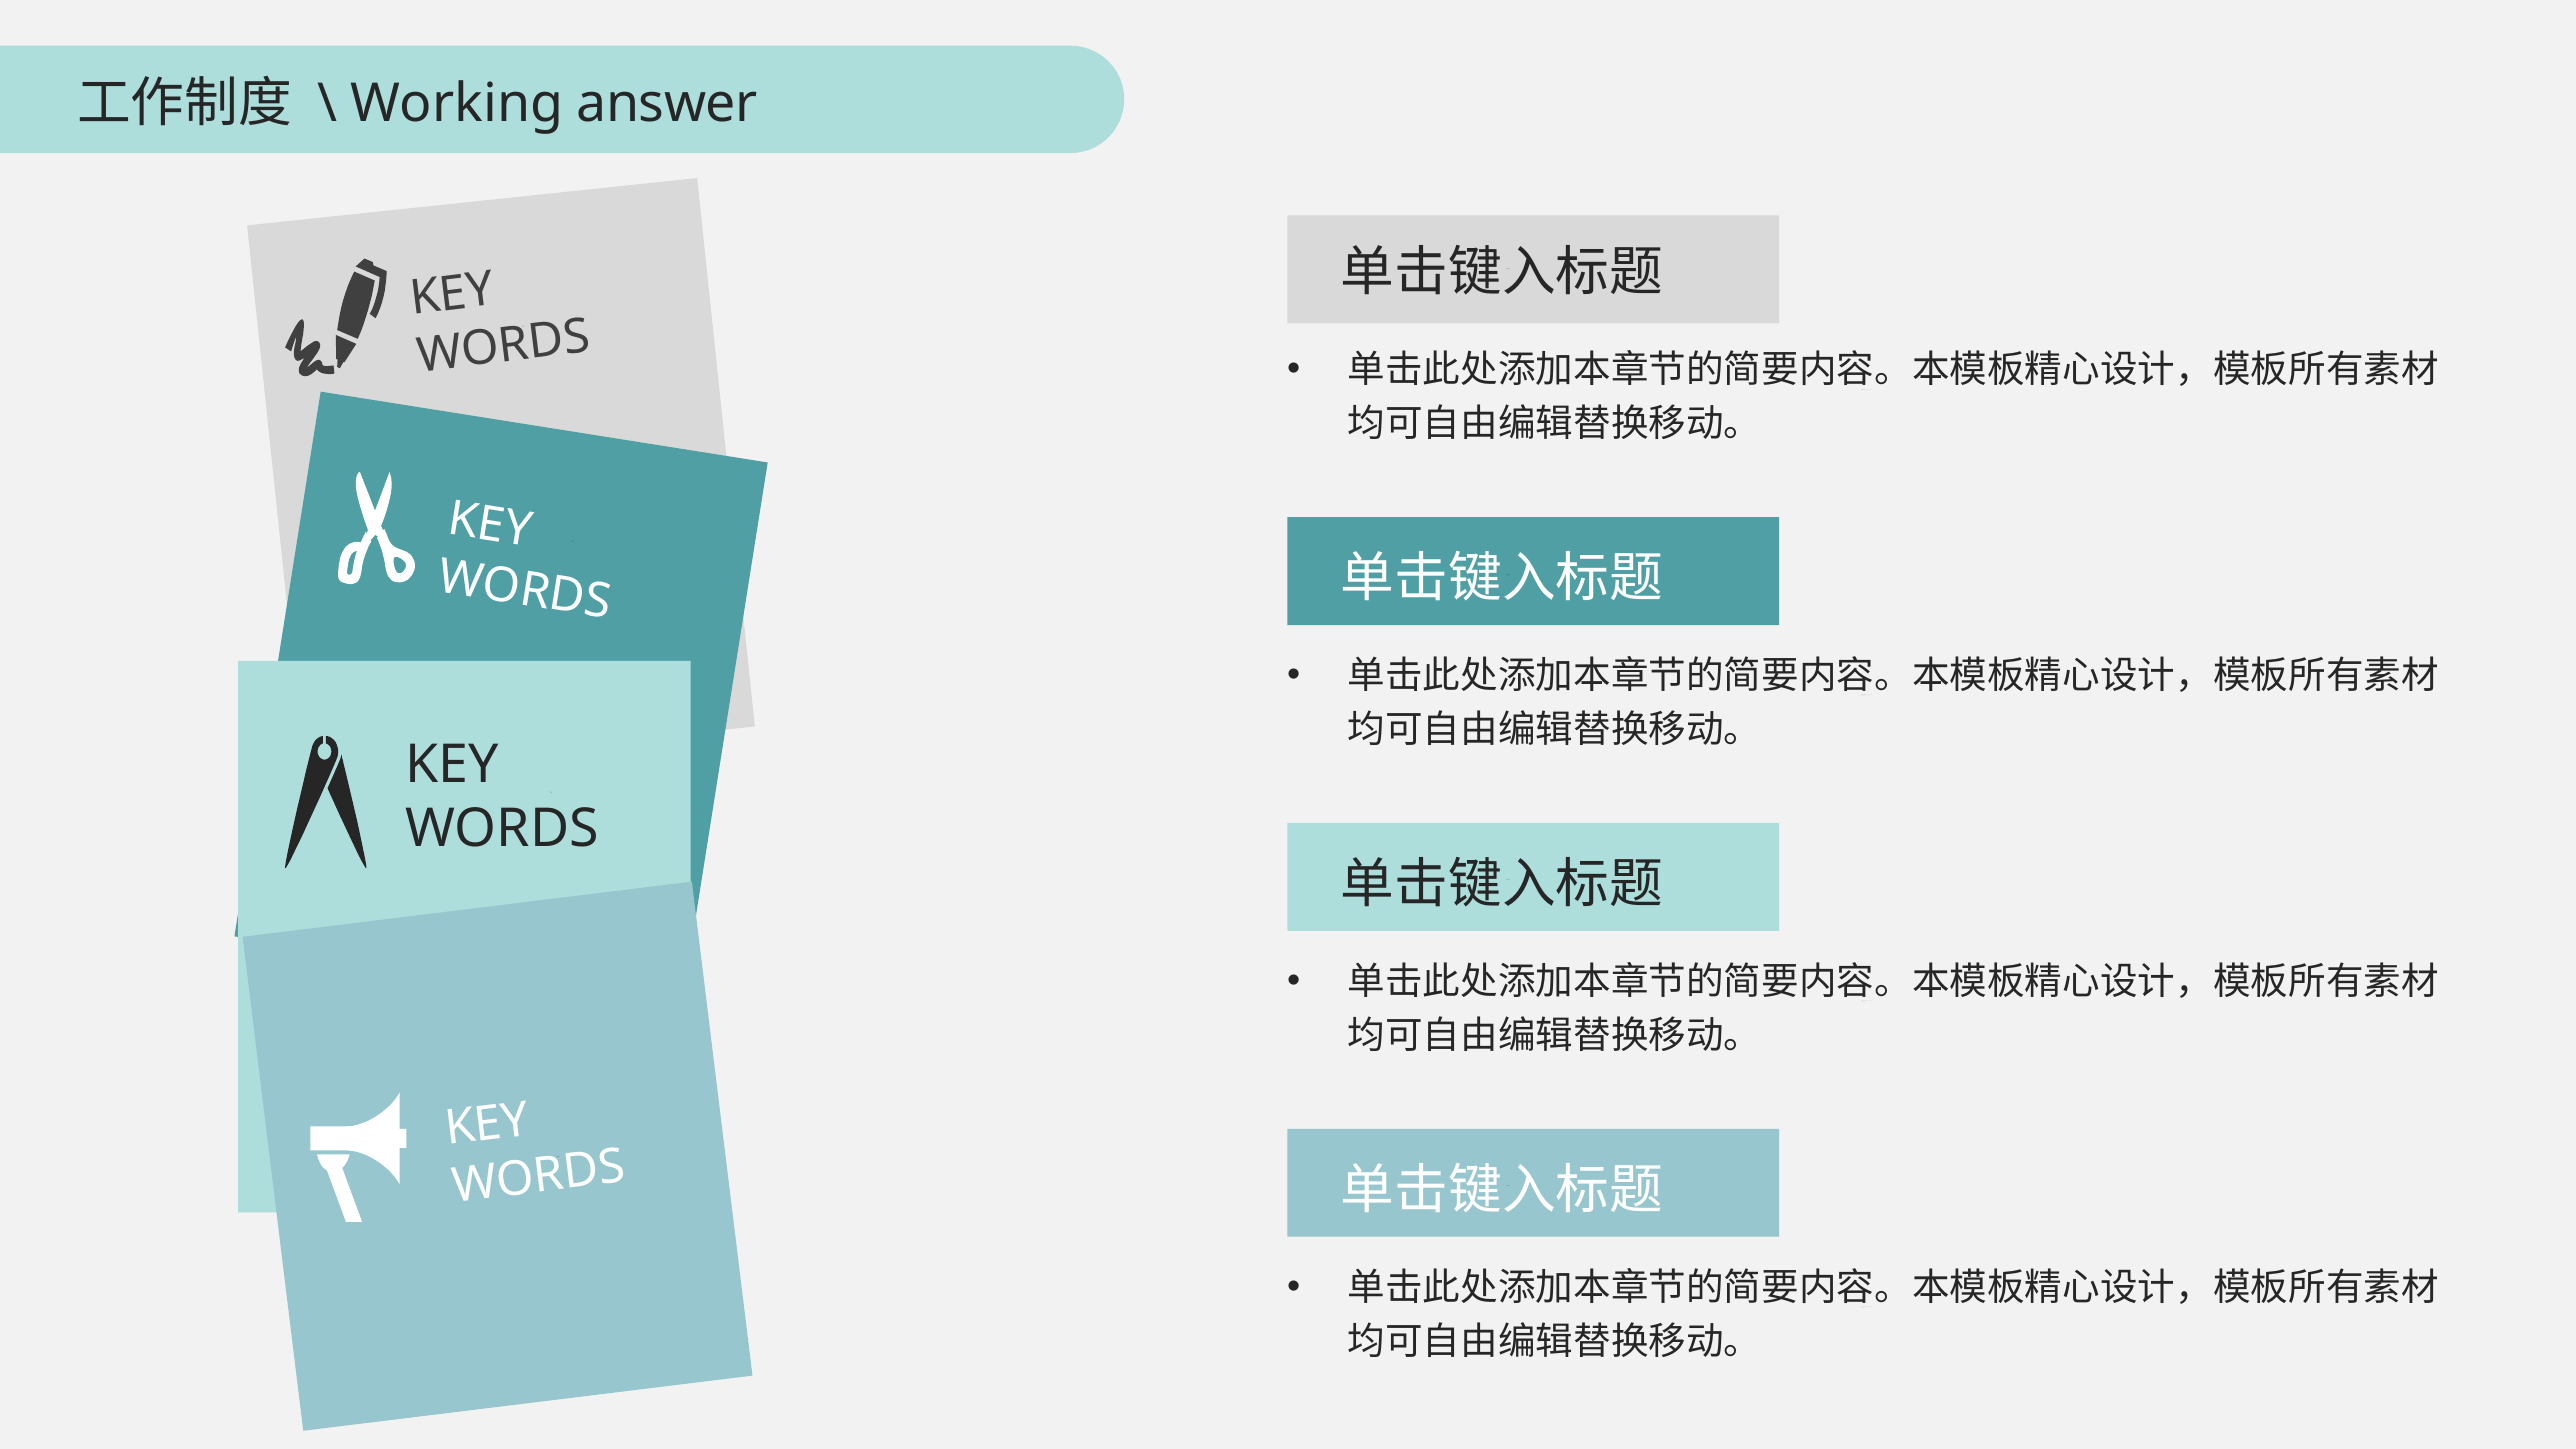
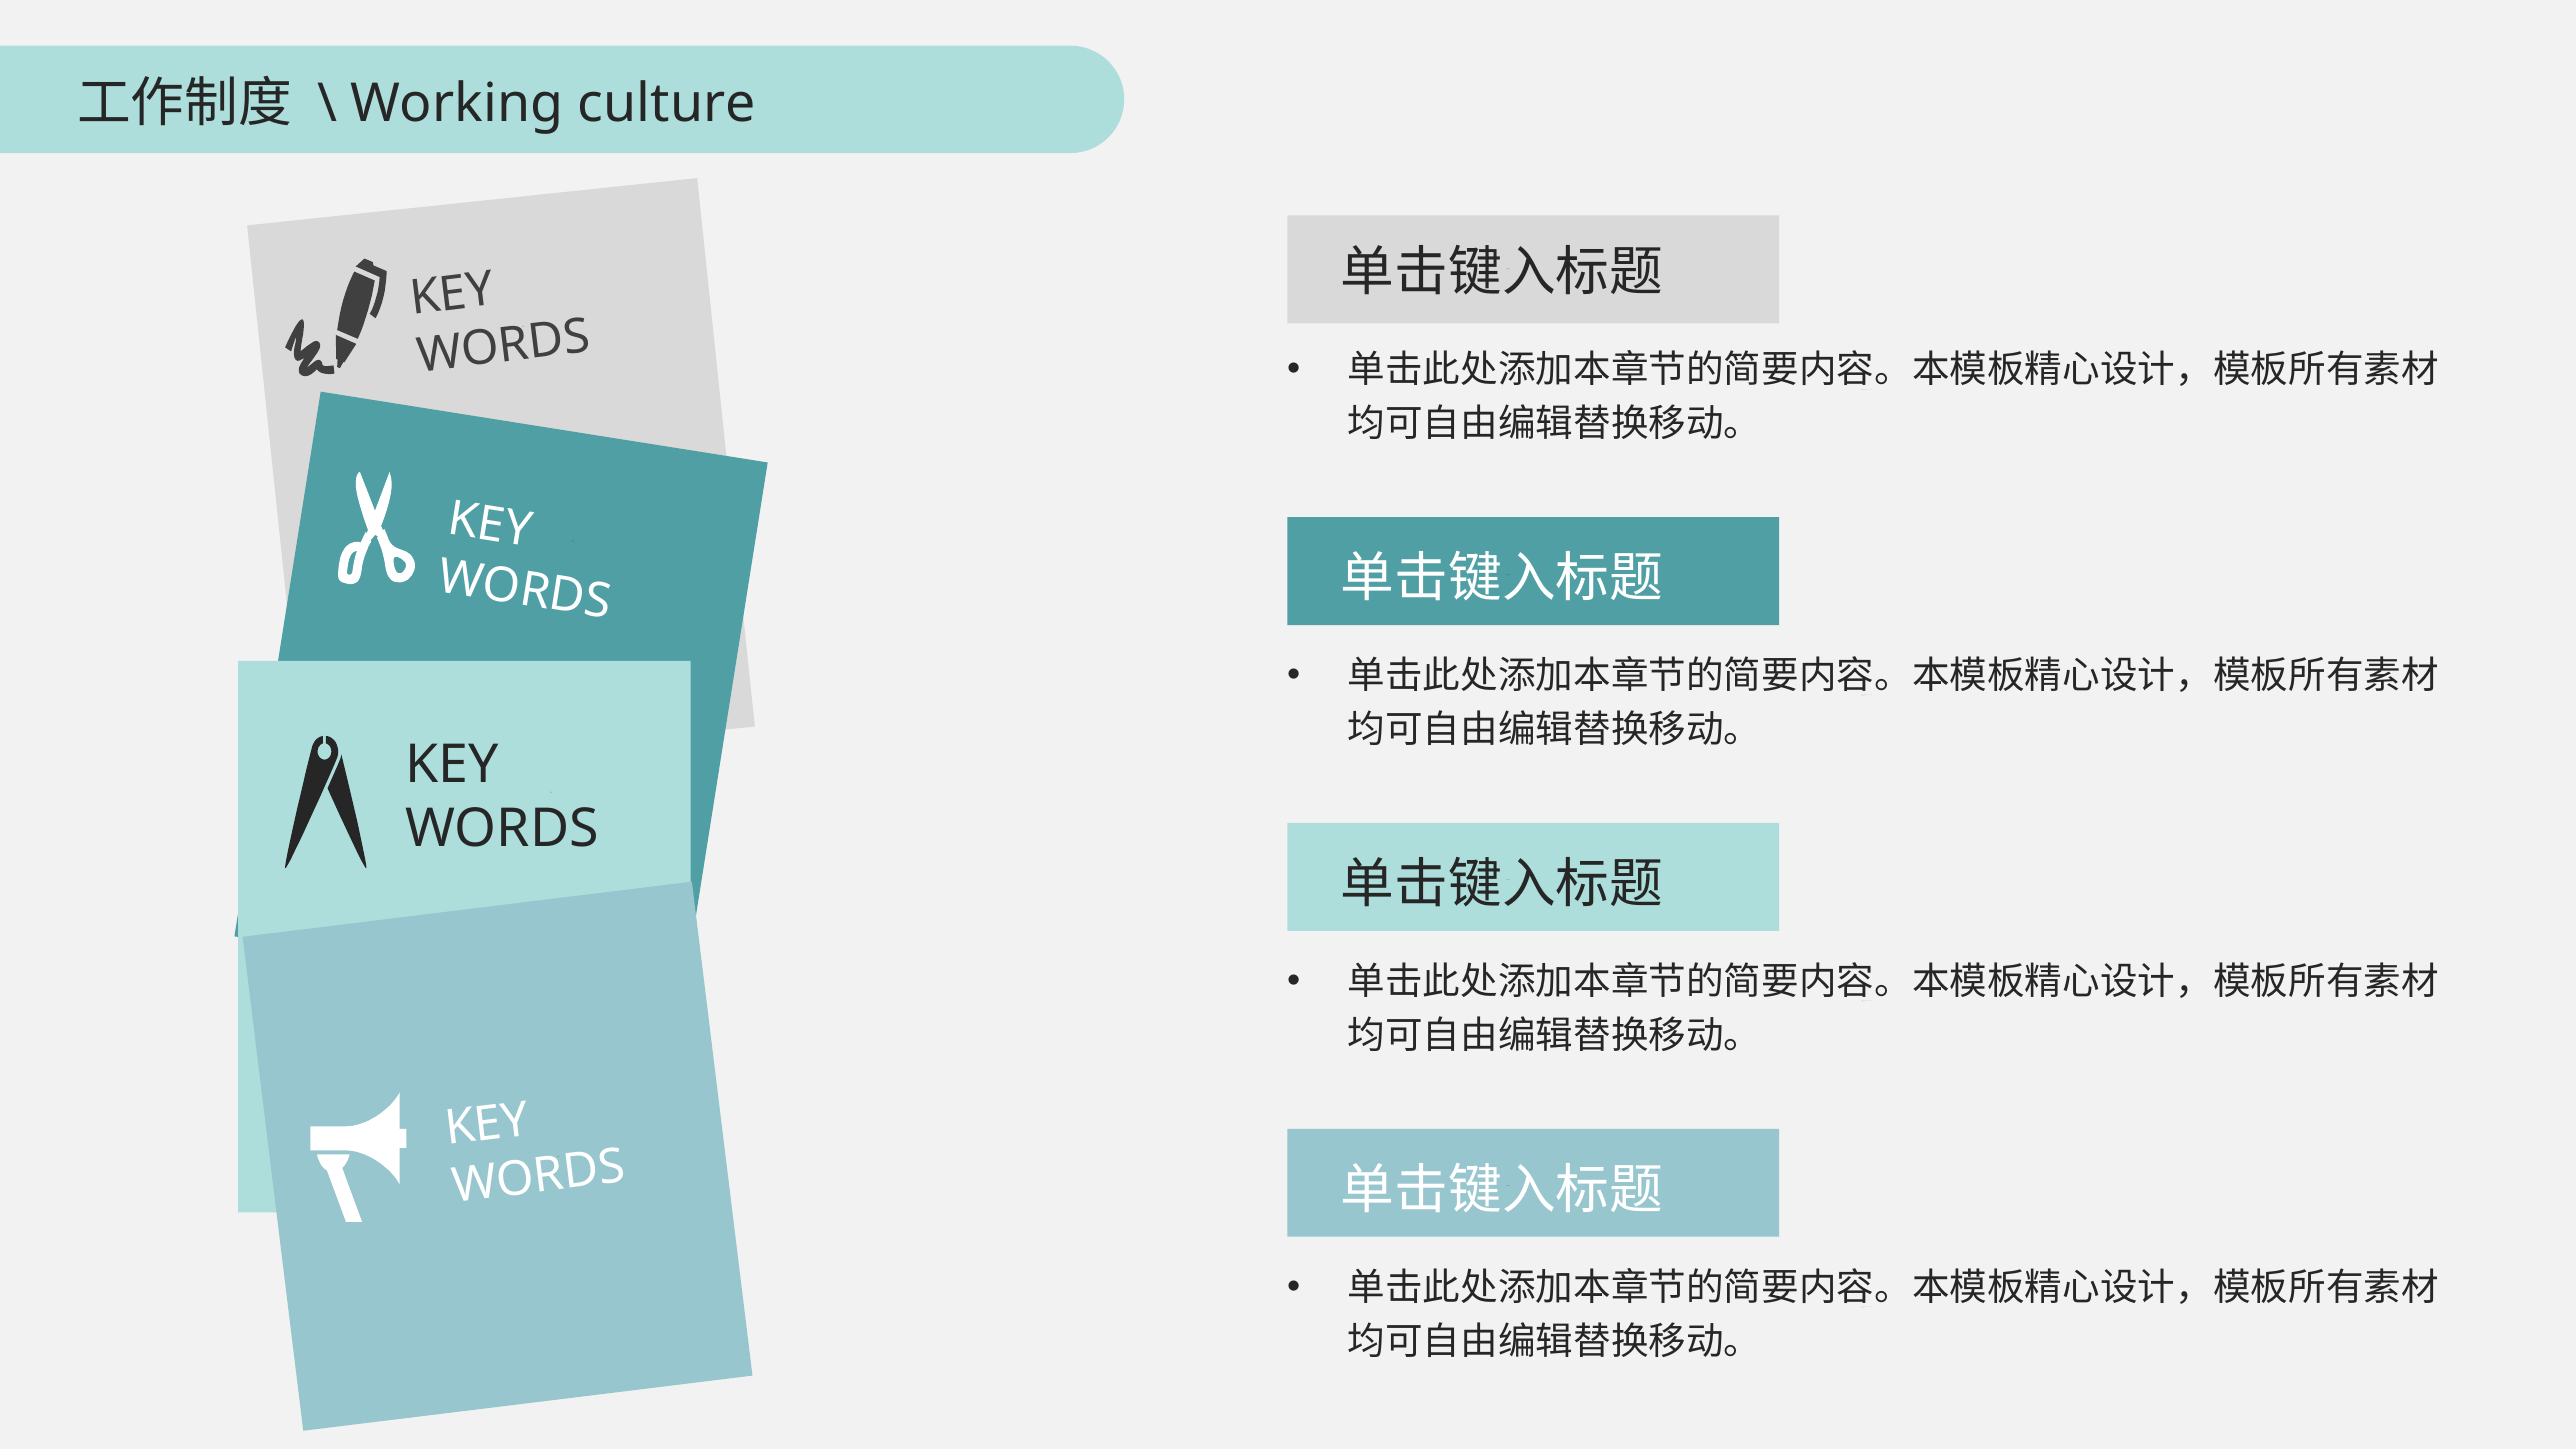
answer: answer -> culture (667, 104)
